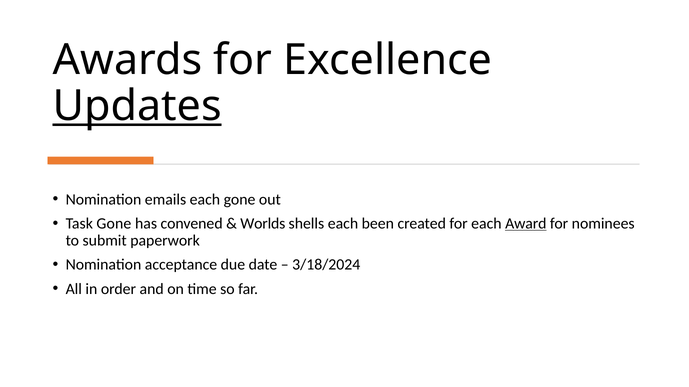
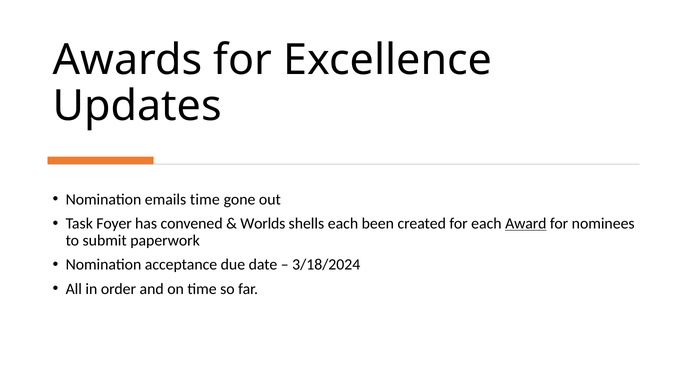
Updates underline: present -> none (137, 106)
emails each: each -> time (205, 200)
Task Gone: Gone -> Foyer (114, 224)
